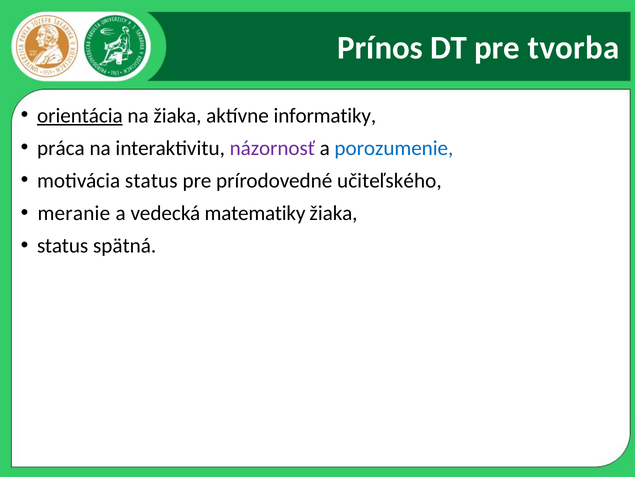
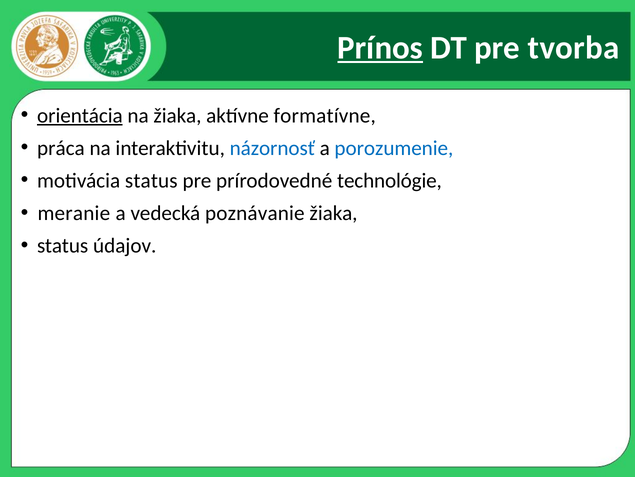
Prínos underline: none -> present (380, 48)
informatiky: informatiky -> formatívne (325, 115)
názornosť colour: purple -> blue (272, 148)
učiteľského: učiteľského -> technológie (389, 180)
matematiky: matematiky -> poznávanie (255, 213)
spätná: spätná -> údajov (125, 245)
